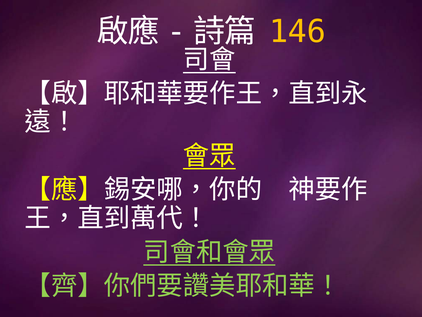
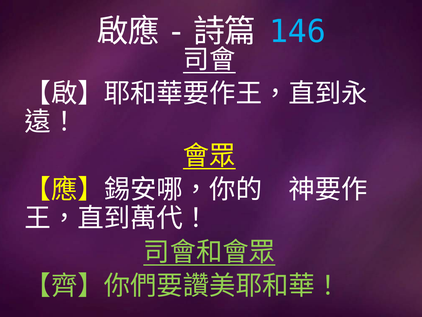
146 colour: yellow -> light blue (298, 32)
